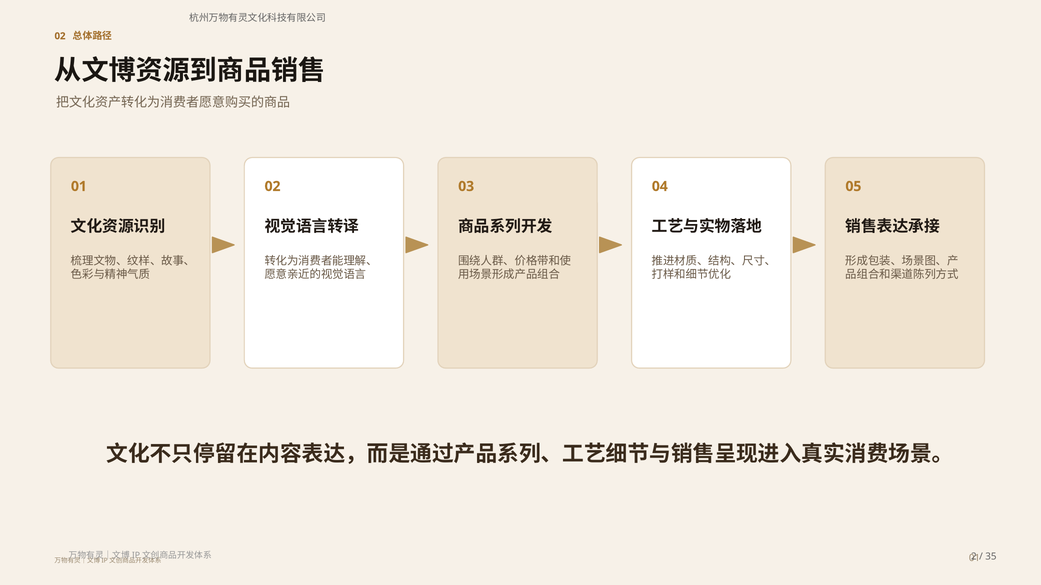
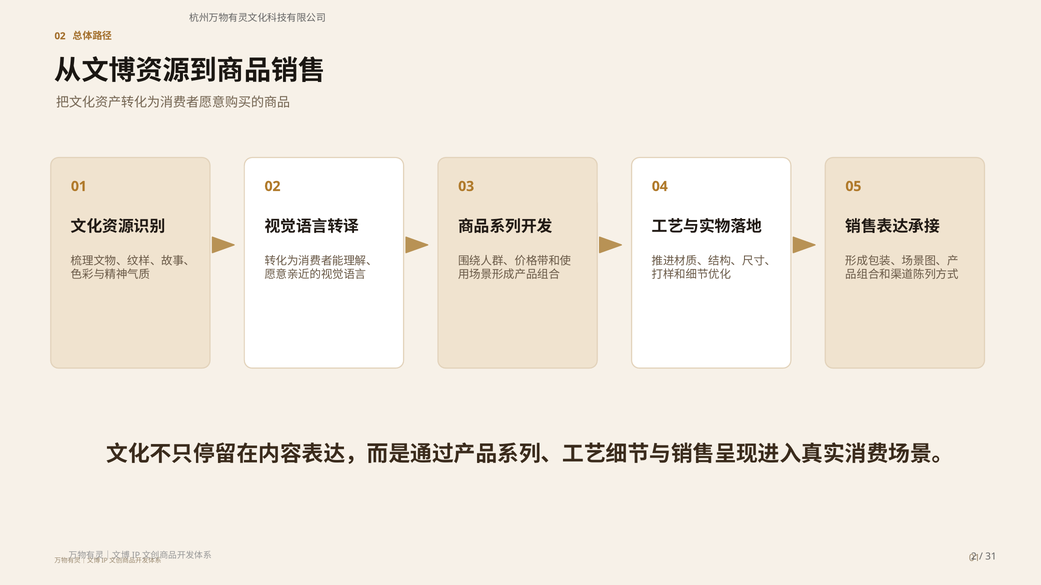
35: 35 -> 31 (991, 557)
